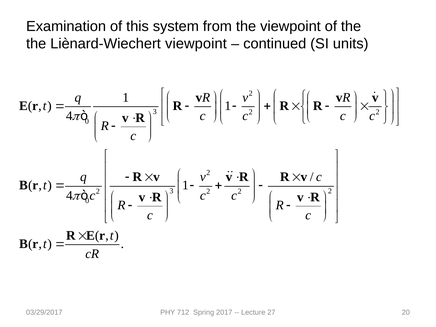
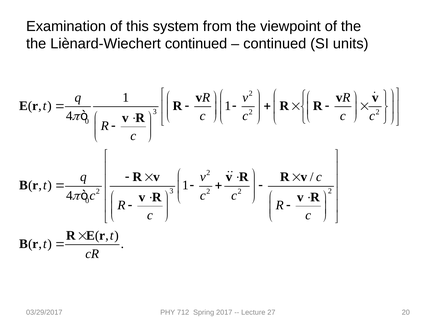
Liènard-Wiechert viewpoint: viewpoint -> continued (196, 44)
